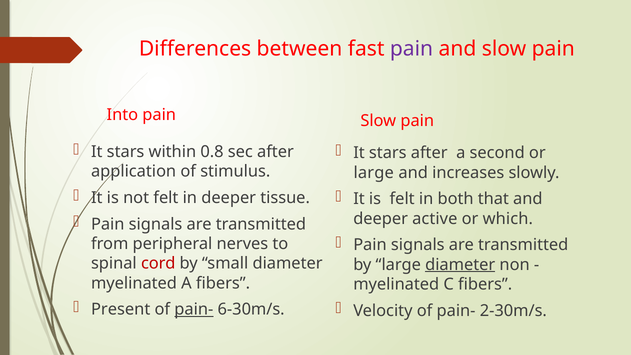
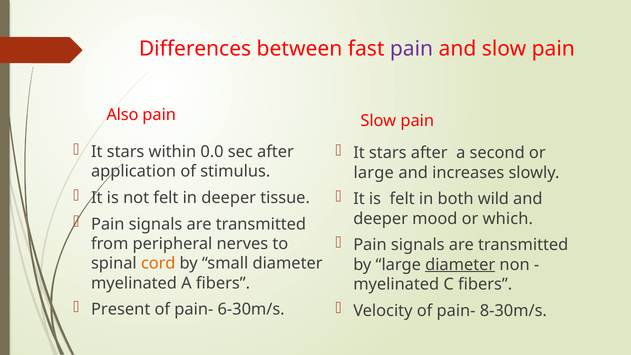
Into: Into -> Also (122, 115)
0.8: 0.8 -> 0.0 (212, 152)
that: that -> wild (493, 199)
active: active -> mood (435, 219)
cord colour: red -> orange (158, 263)
pain- underline: present -> none (194, 309)
2-30m/s: 2-30m/s -> 8-30m/s (513, 311)
